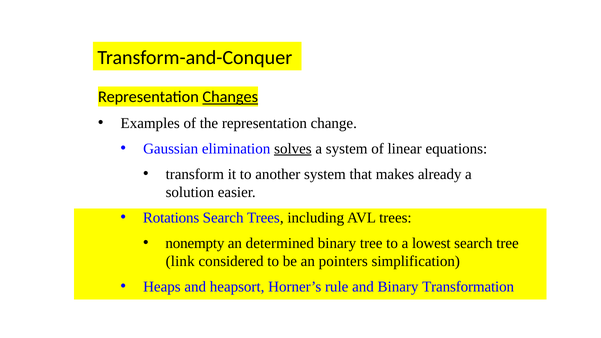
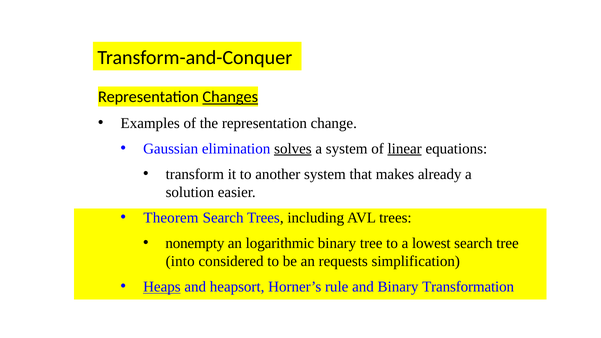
linear underline: none -> present (405, 149)
Rotations: Rotations -> Theorem (171, 218)
determined: determined -> logarithmic (280, 243)
link: link -> into (180, 261)
pointers: pointers -> requests (343, 261)
Heaps underline: none -> present (162, 287)
